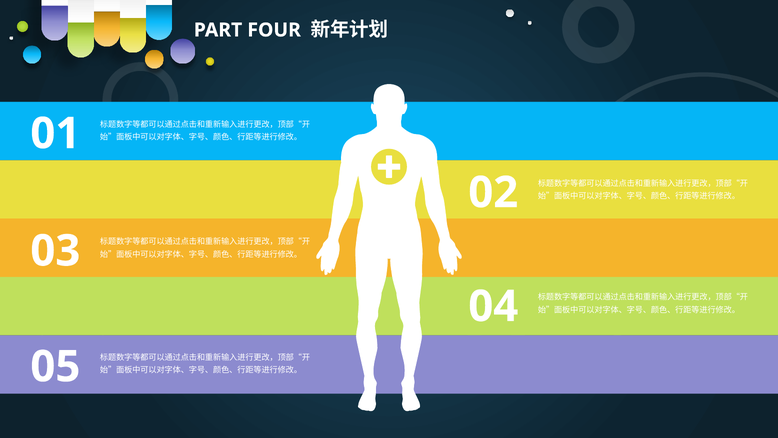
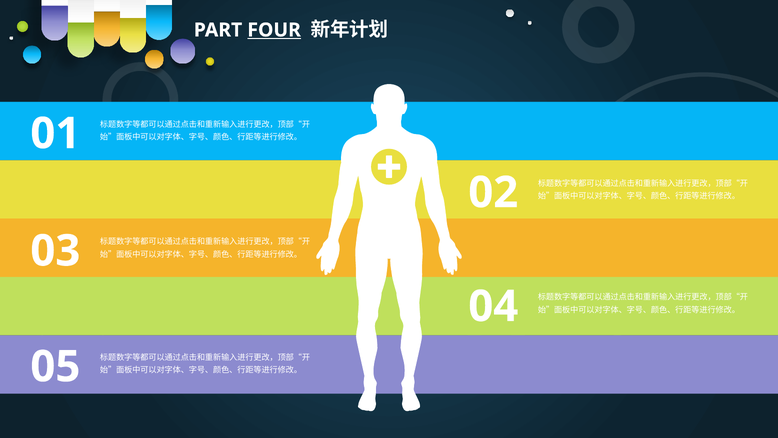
FOUR underline: none -> present (274, 30)
